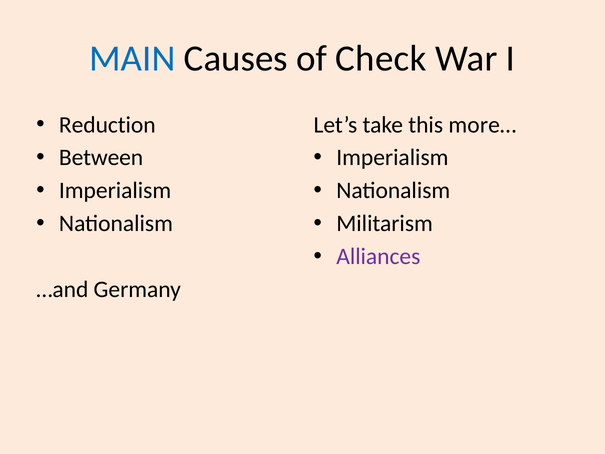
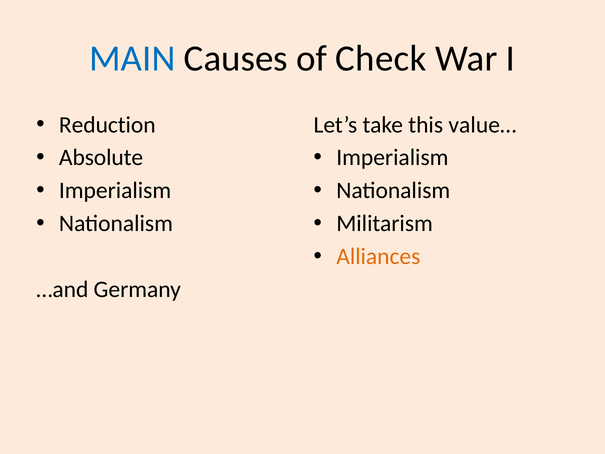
more…: more… -> value… (482, 125)
Between: Between -> Absolute (101, 158)
Alliances colour: purple -> orange (378, 257)
